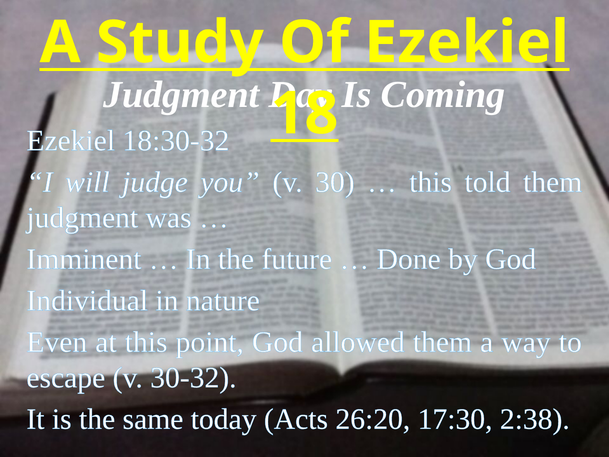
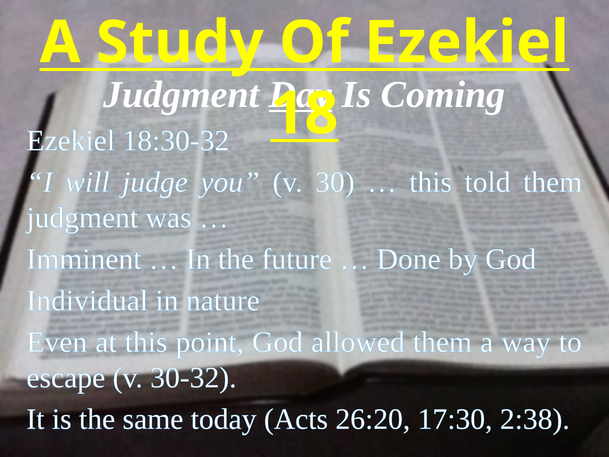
Day underline: none -> present (301, 95)
